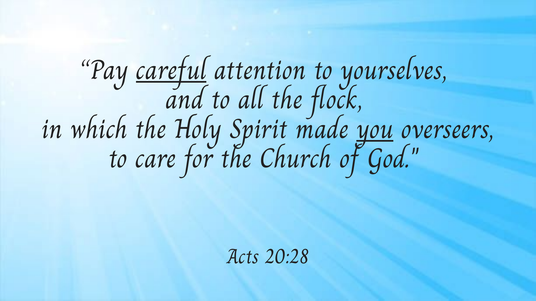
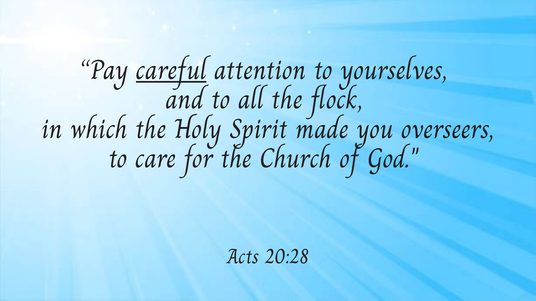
you underline: present -> none (375, 129)
